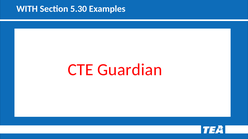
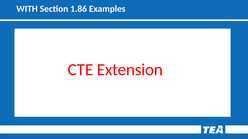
5.30: 5.30 -> 1.86 (79, 9)
Guardian: Guardian -> Extension (130, 70)
